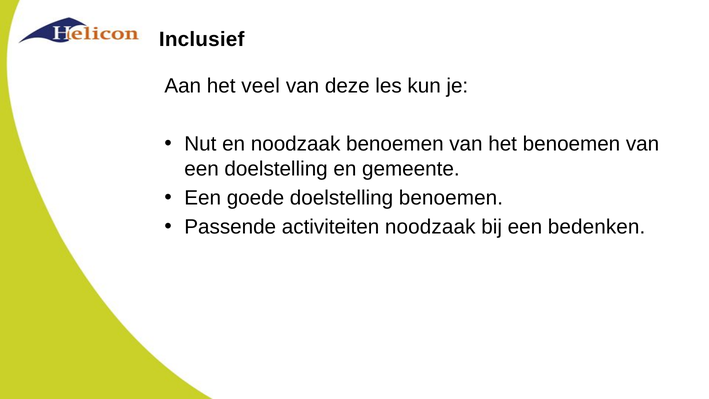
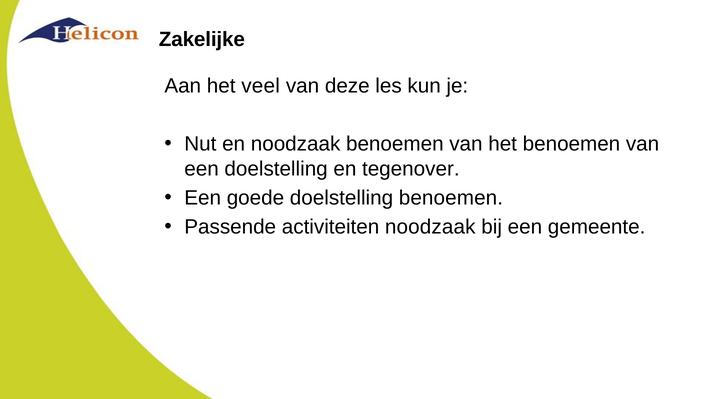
Inclusief: Inclusief -> Zakelijke (202, 40)
gemeente: gemeente -> tegenover (411, 169)
bedenken: bedenken -> gemeente (597, 227)
